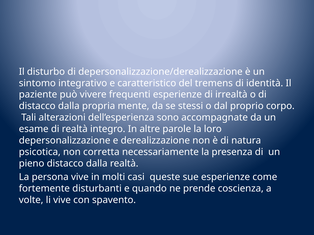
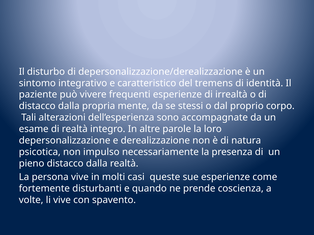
corretta: corretta -> impulso (101, 152)
